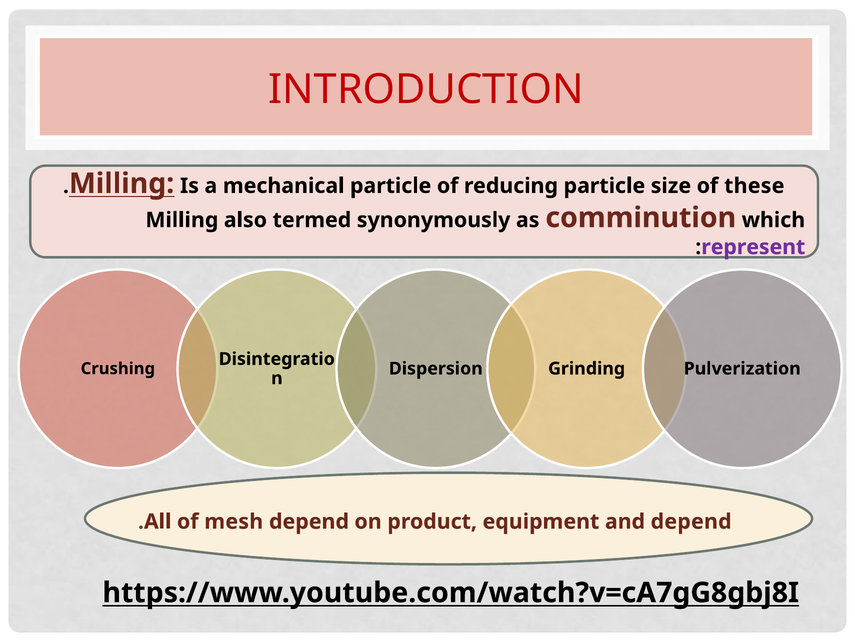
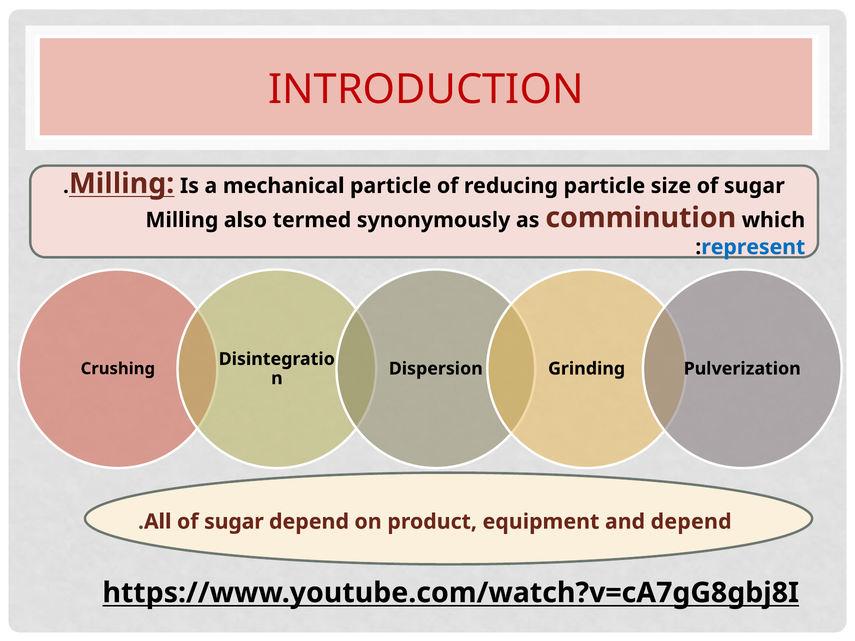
size of these: these -> sugar (754, 186)
represent colour: purple -> blue (753, 247)
All of mesh: mesh -> sugar (234, 522)
